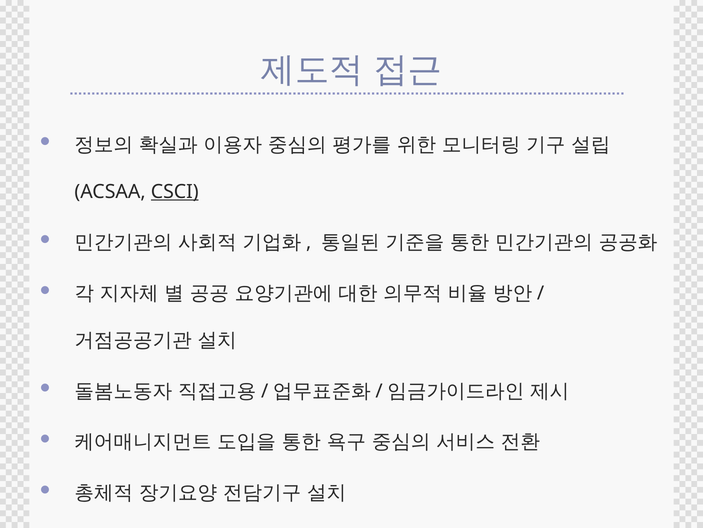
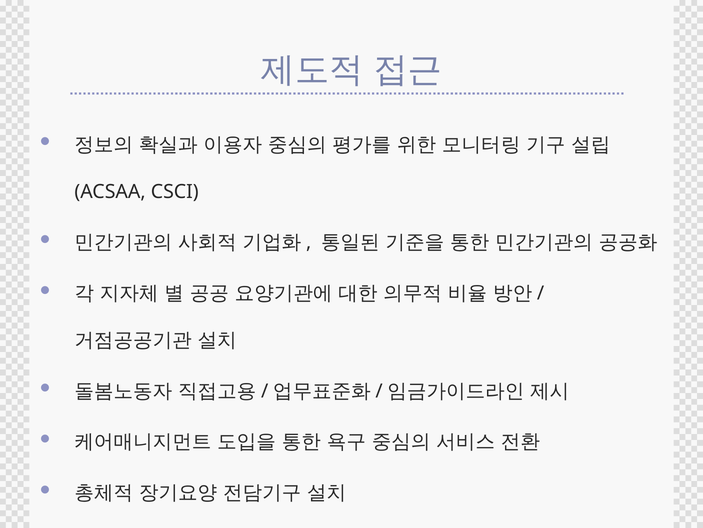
CSCI underline: present -> none (175, 191)
